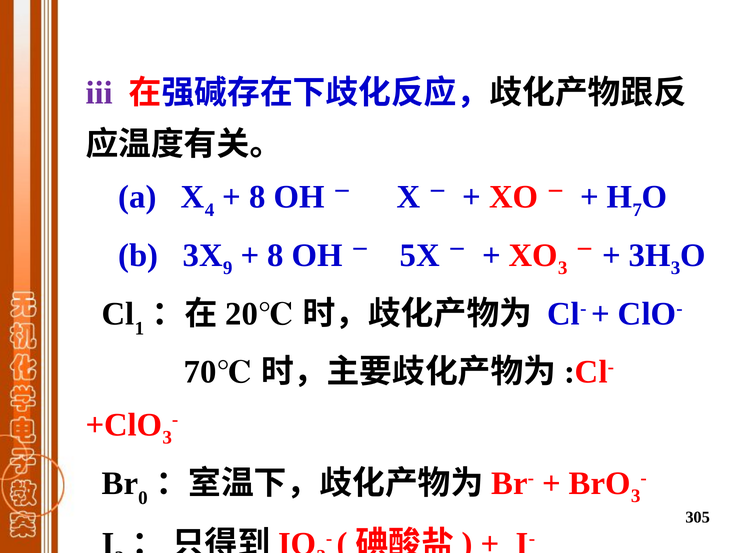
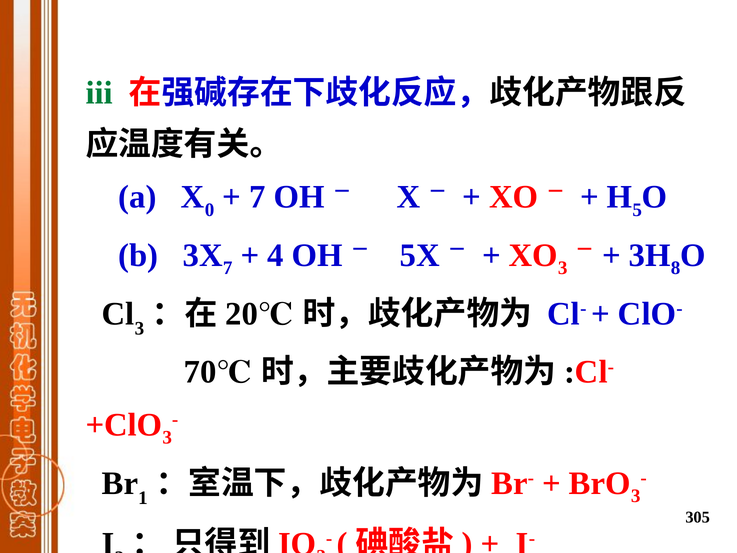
iii colour: purple -> green (99, 93)
4: 4 -> 0 (210, 210)
8: 8 -> 7 (257, 197)
7: 7 -> 5 (637, 210)
9: 9 -> 7 (228, 268)
8: 8 -> 4 (276, 255)
3: 3 -> 8 (676, 268)
1: 1 -> 3 (139, 328)
0: 0 -> 1 (143, 498)
